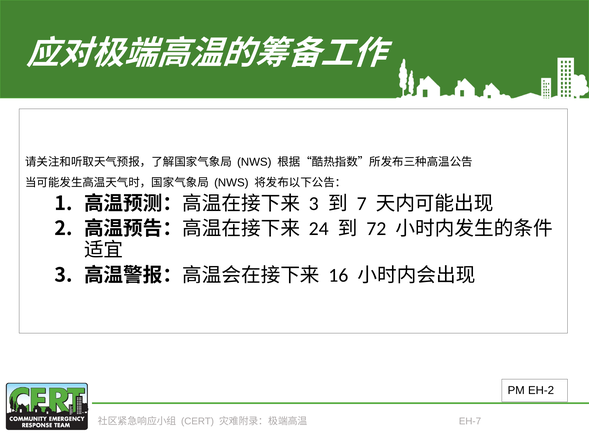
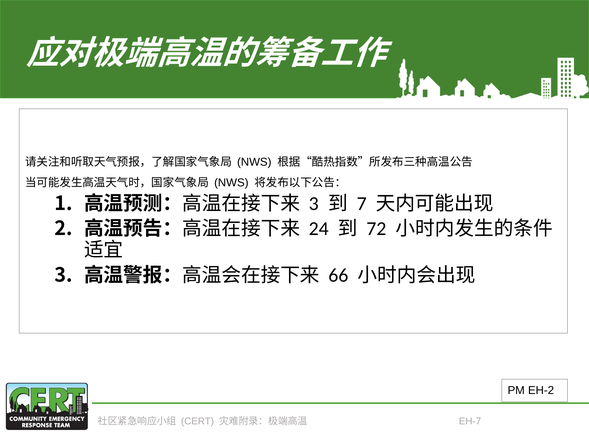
16: 16 -> 66 (339, 275)
